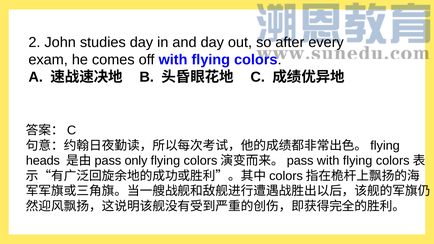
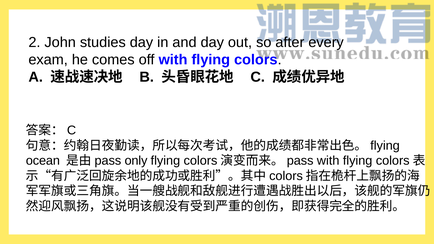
heads: heads -> ocean (43, 161)
